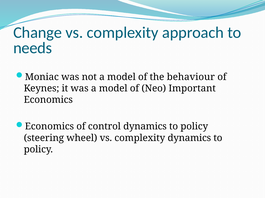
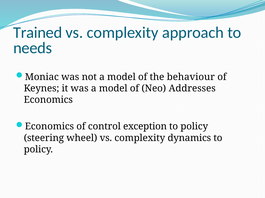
Change: Change -> Trained (38, 33)
Important: Important -> Addresses (192, 89)
control dynamics: dynamics -> exception (145, 127)
